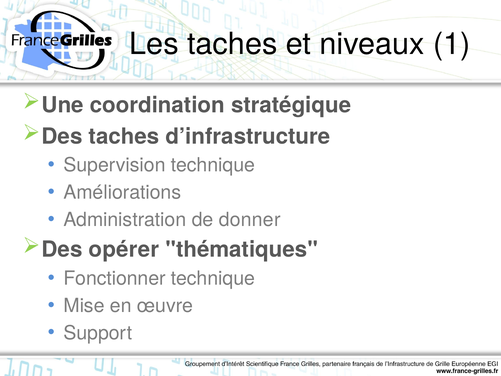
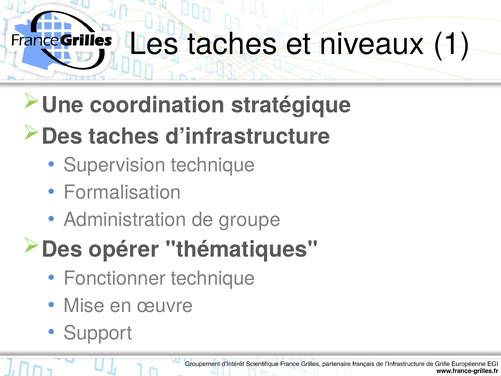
Améliorations: Améliorations -> Formalisation (122, 192)
donner: donner -> groupe (250, 220)
